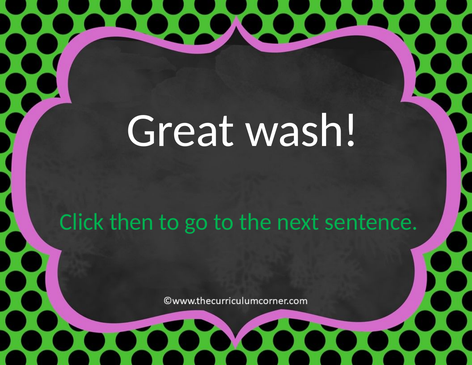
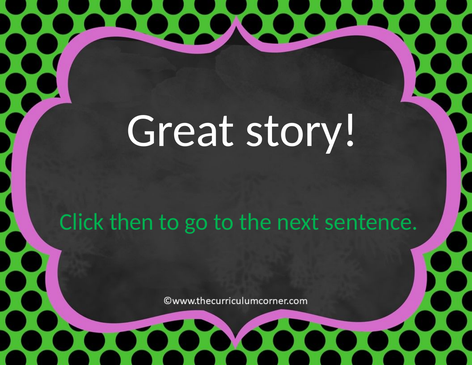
wash: wash -> story (302, 130)
